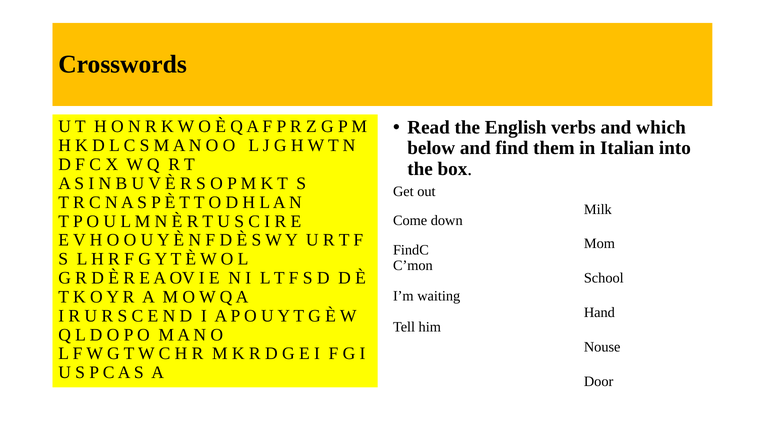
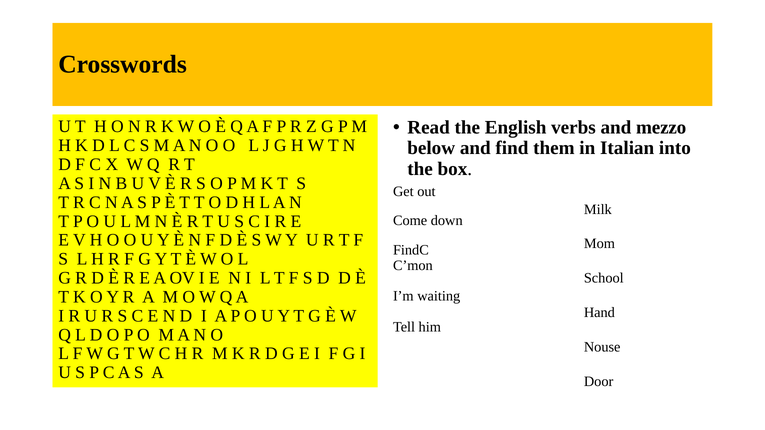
which: which -> mezzo (661, 128)
